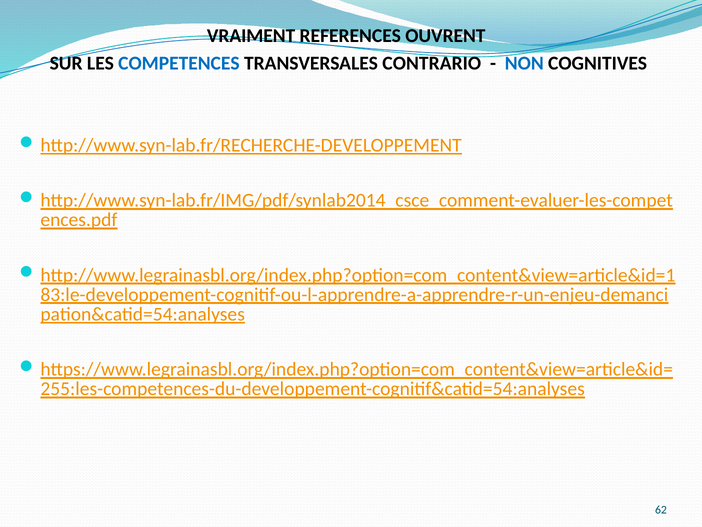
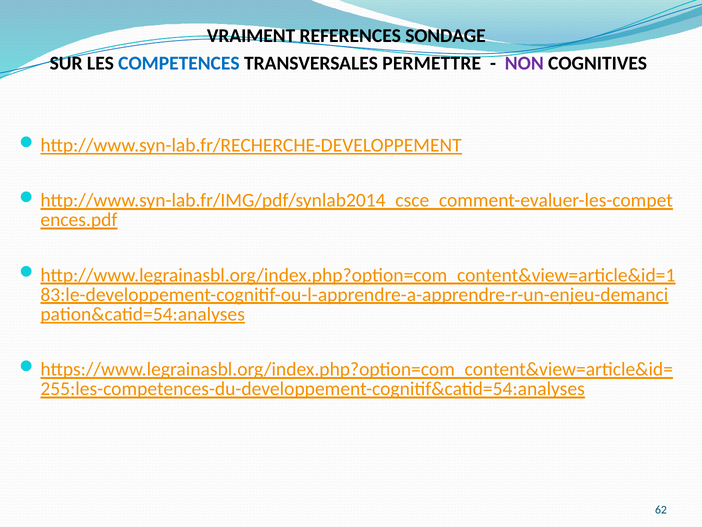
OUVRENT: OUVRENT -> SONDAGE (445, 36)
CONTRARIO: CONTRARIO -> PERMETTRE (432, 63)
NON colour: blue -> purple (524, 63)
